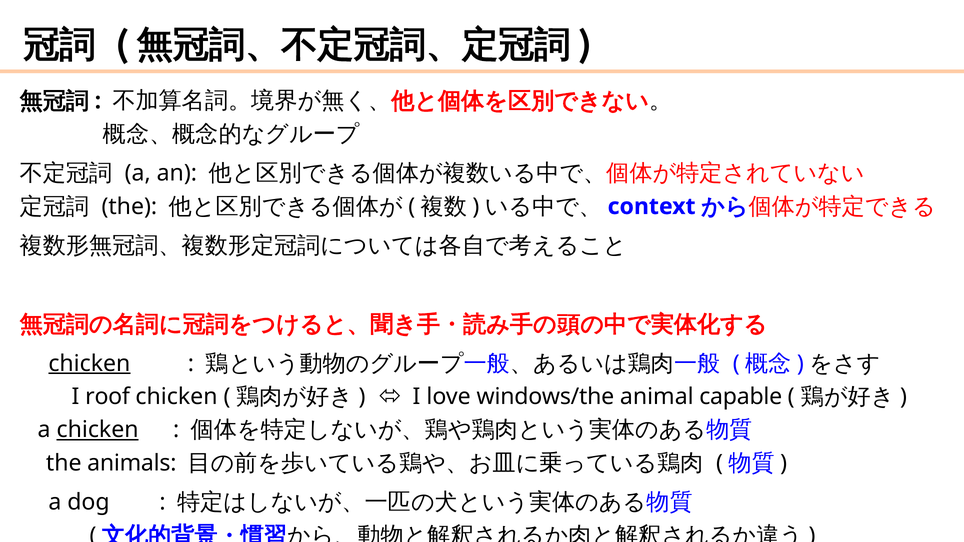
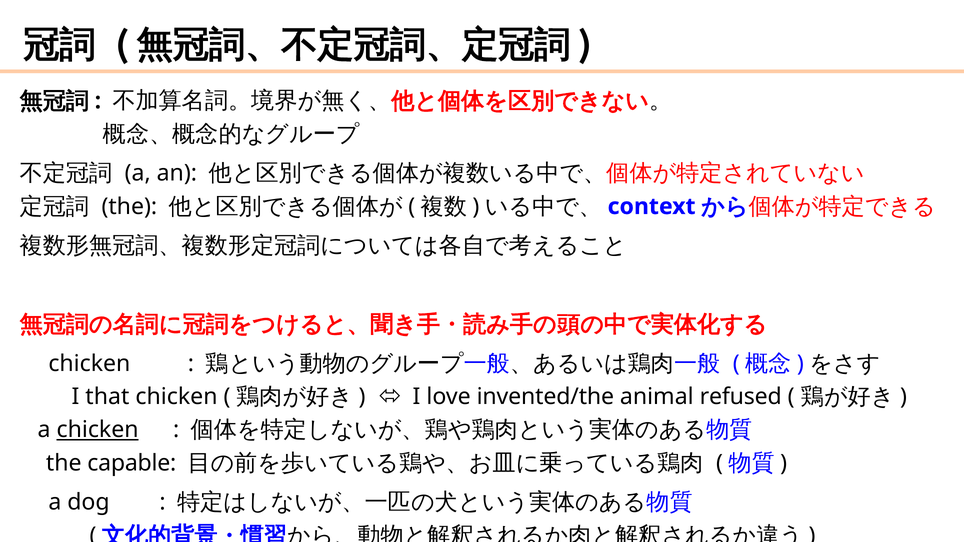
chicken underline: present -> none (89, 364)
roof: roof -> that (107, 397)
windows/the: windows/the -> invented/the (545, 397)
capable: capable -> refused (741, 397)
animals: animals -> capable (132, 463)
